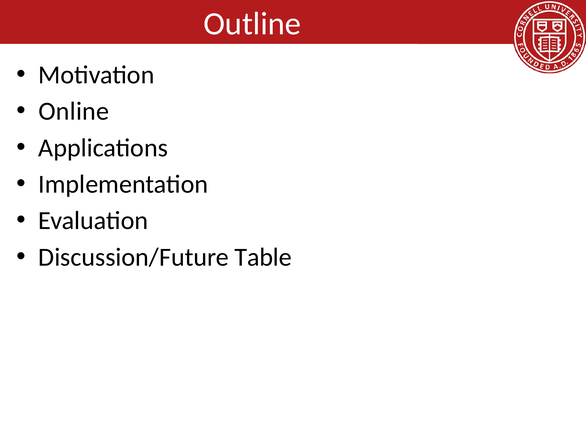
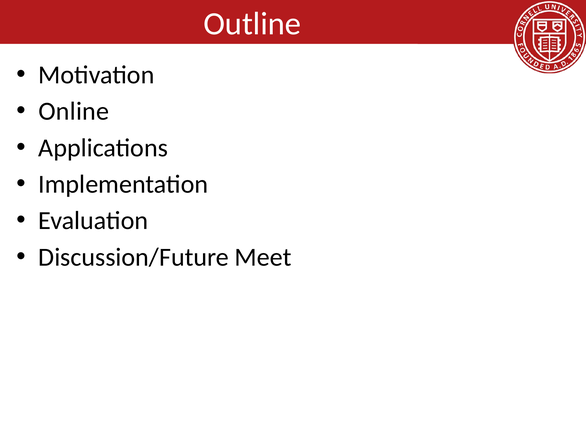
Table: Table -> Meet (263, 257)
